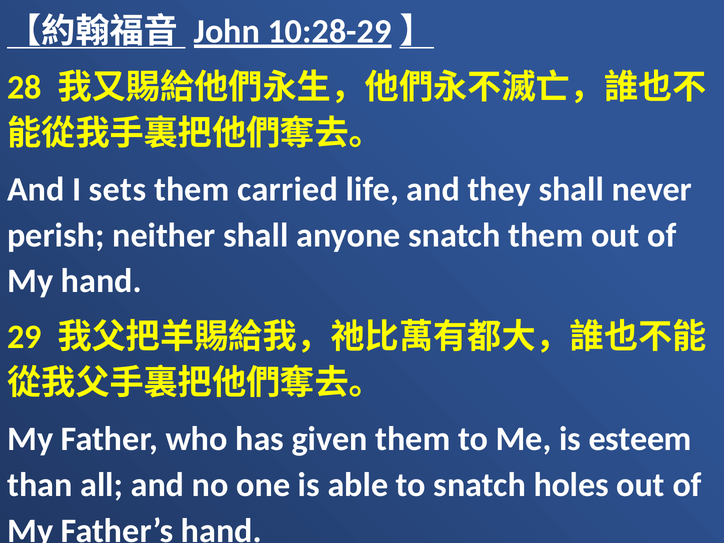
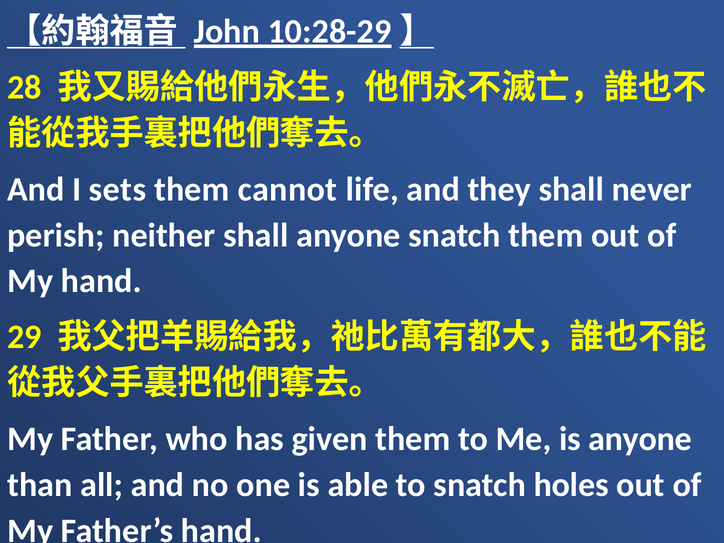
carried: carried -> cannot (287, 189)
is esteem: esteem -> anyone (640, 439)
